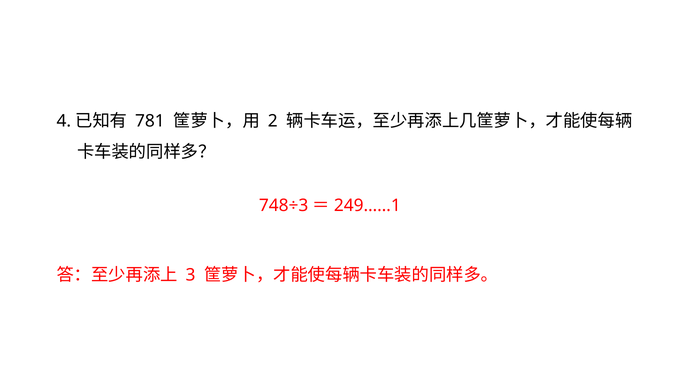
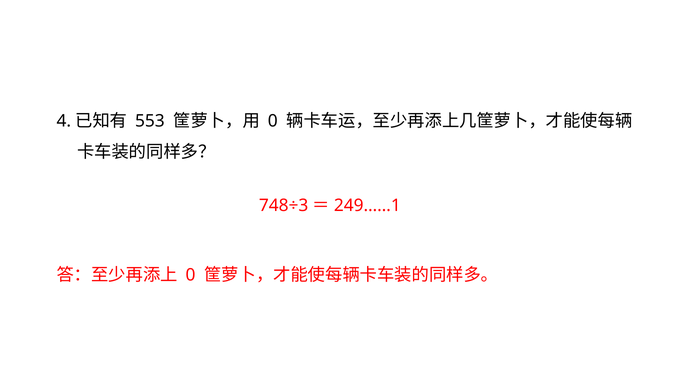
781: 781 -> 553 (150, 121)
2: 2 -> 0 (273, 121)
3: 3 -> 0 (191, 275)
